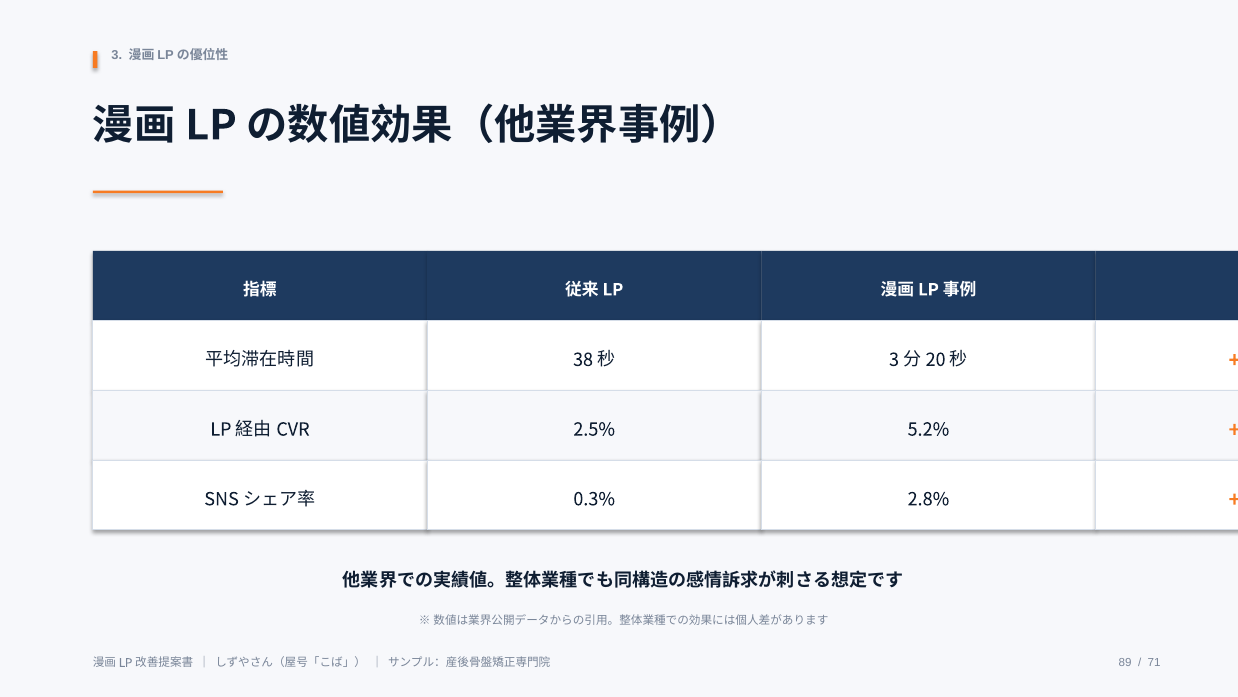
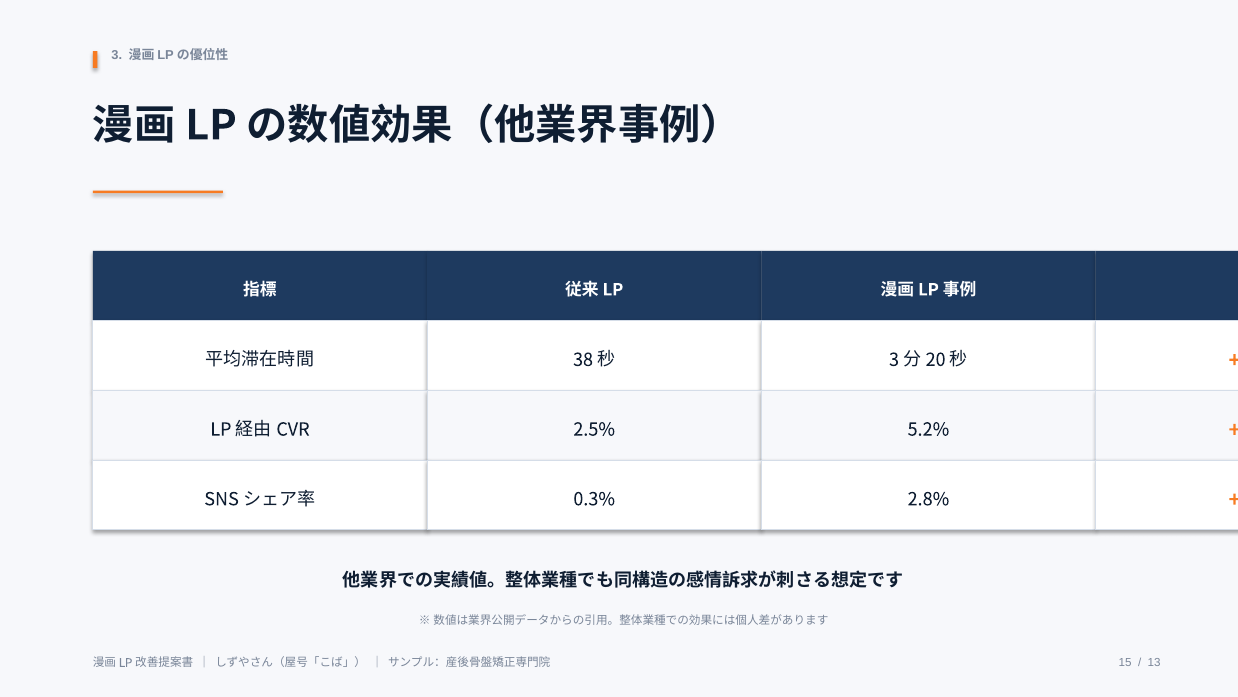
89: 89 -> 15 (1125, 662)
71: 71 -> 13 (1154, 662)
